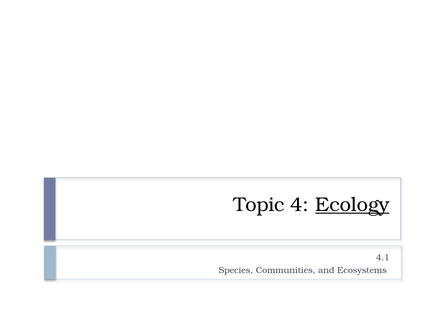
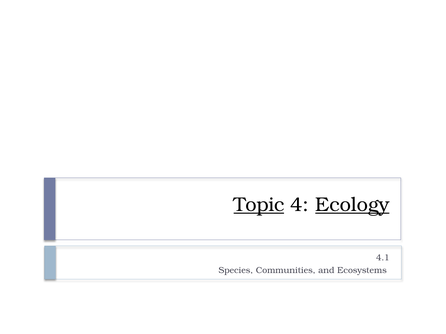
Topic underline: none -> present (259, 205)
